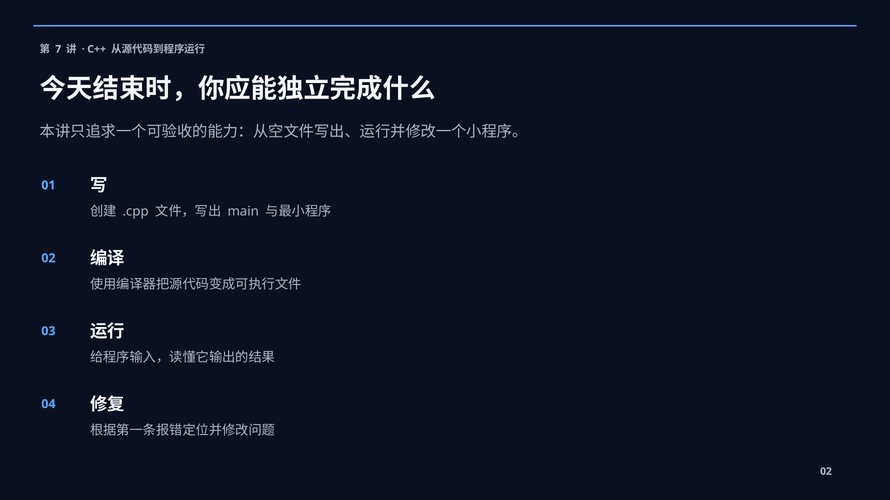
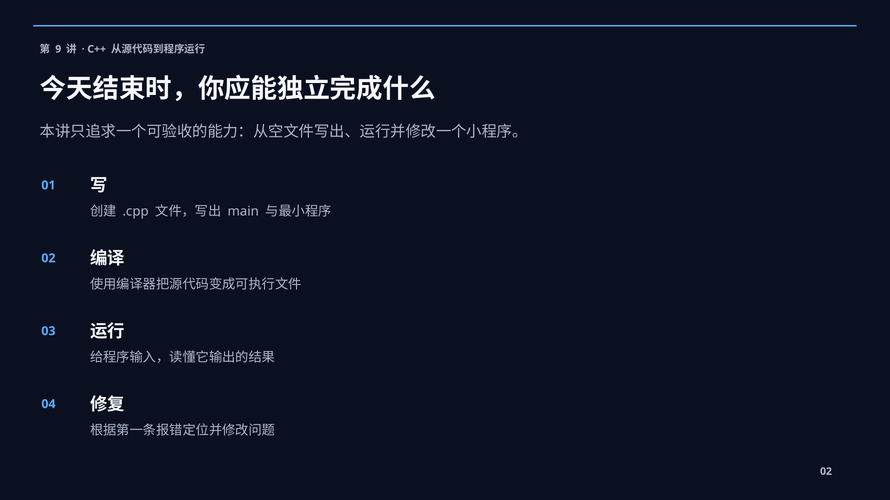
7: 7 -> 9 (58, 49)
